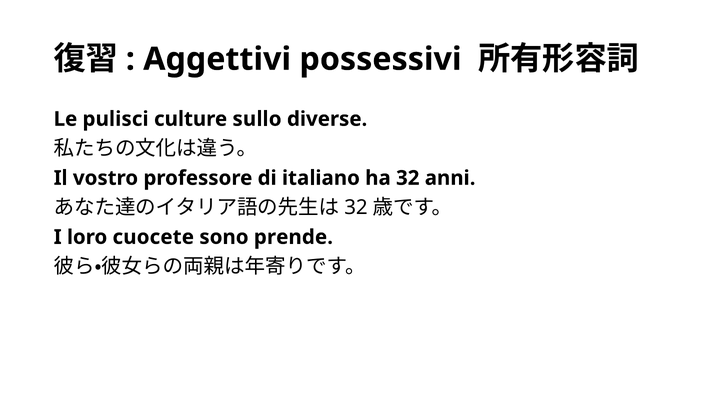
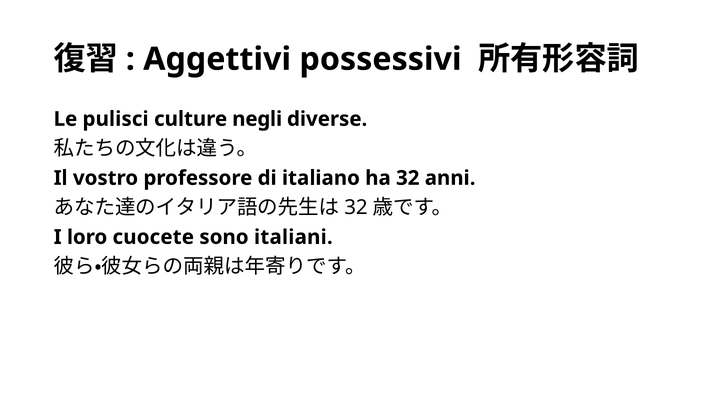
sullo: sullo -> negli (257, 119)
prende: prende -> italiani (293, 237)
